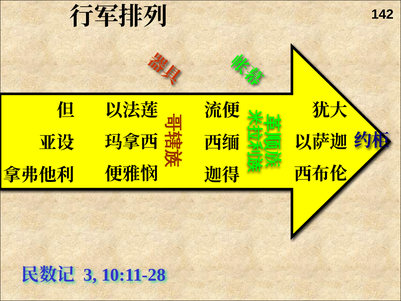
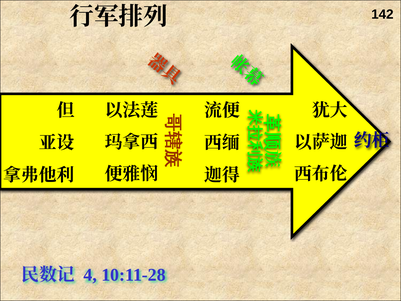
3: 3 -> 4 (90, 275)
